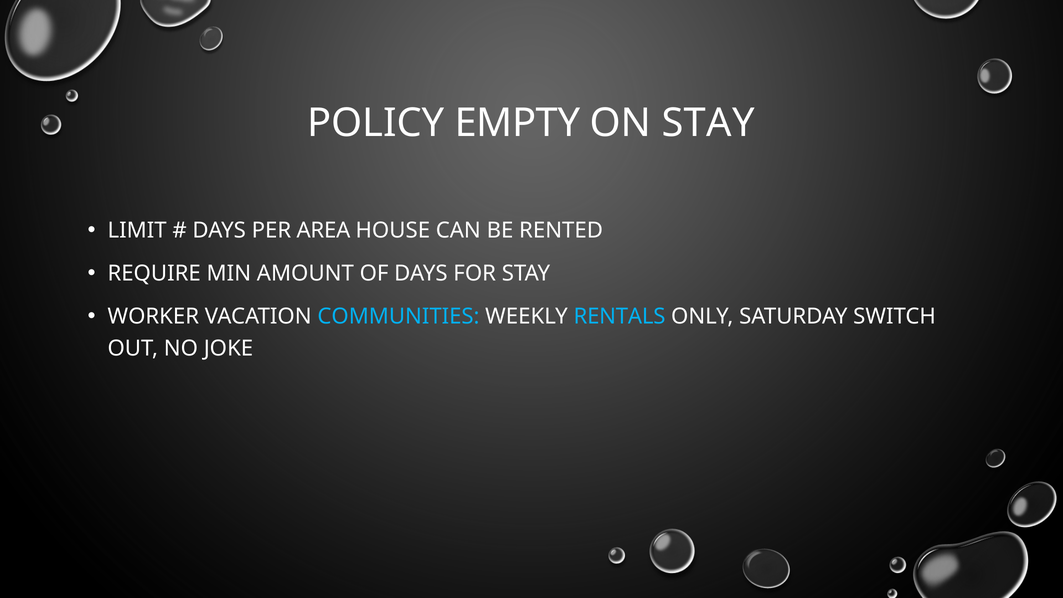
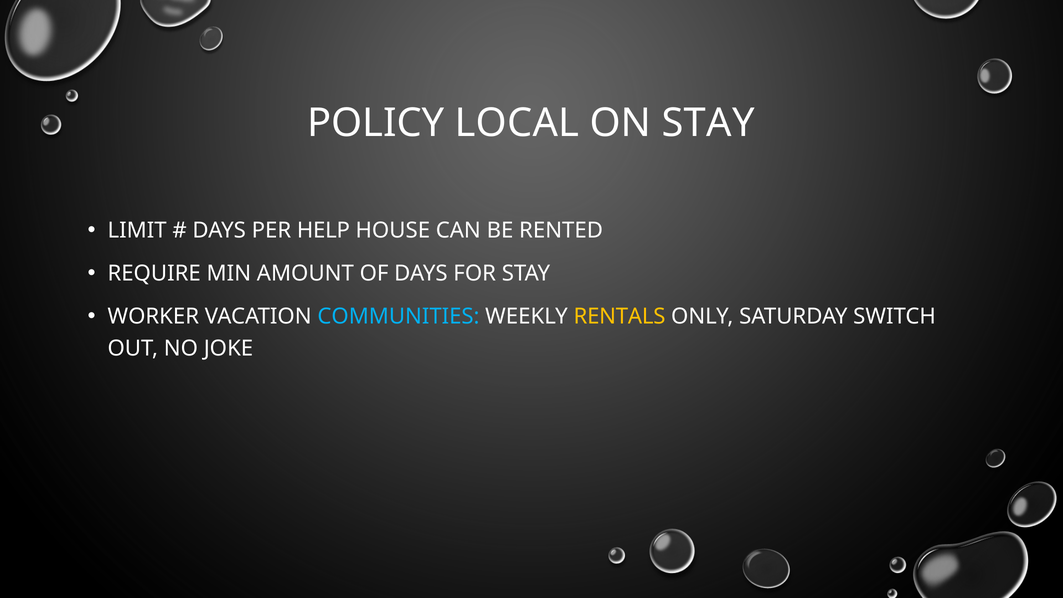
EMPTY: EMPTY -> LOCAL (517, 123)
AREA: AREA -> HELP (323, 231)
RENTALS colour: light blue -> yellow (620, 316)
